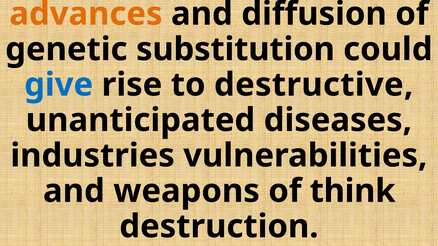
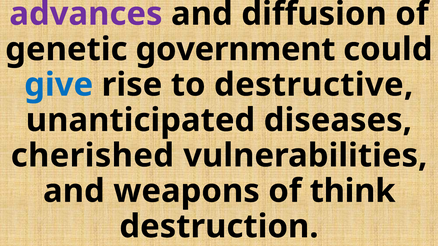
advances colour: orange -> purple (86, 14)
substitution: substitution -> government (236, 49)
industries: industries -> cherished (92, 156)
